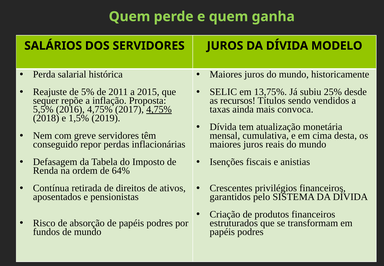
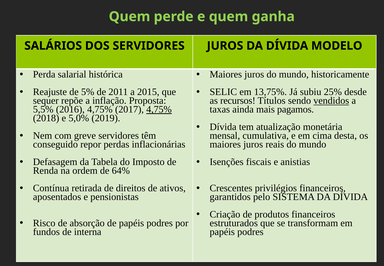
vendidos underline: none -> present (331, 101)
convoca: convoca -> pagamos (296, 109)
1,5%: 1,5% -> 5,0% (79, 118)
de mundo: mundo -> interna (88, 232)
